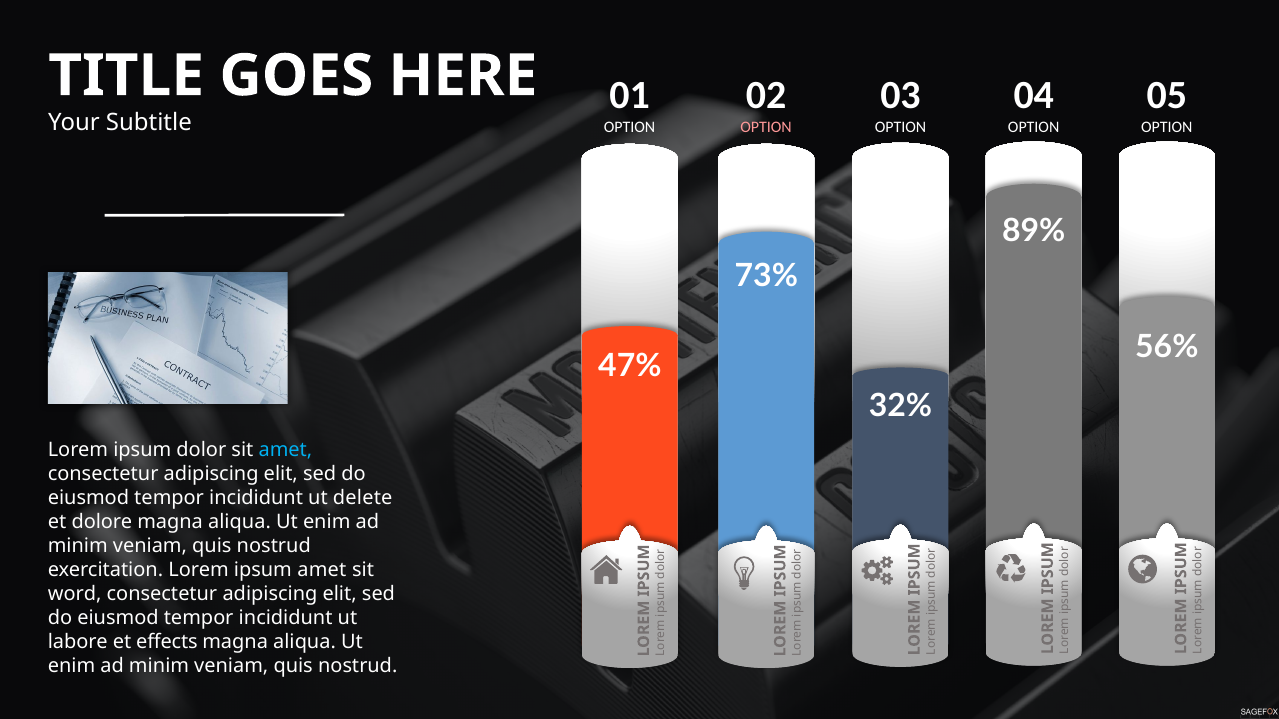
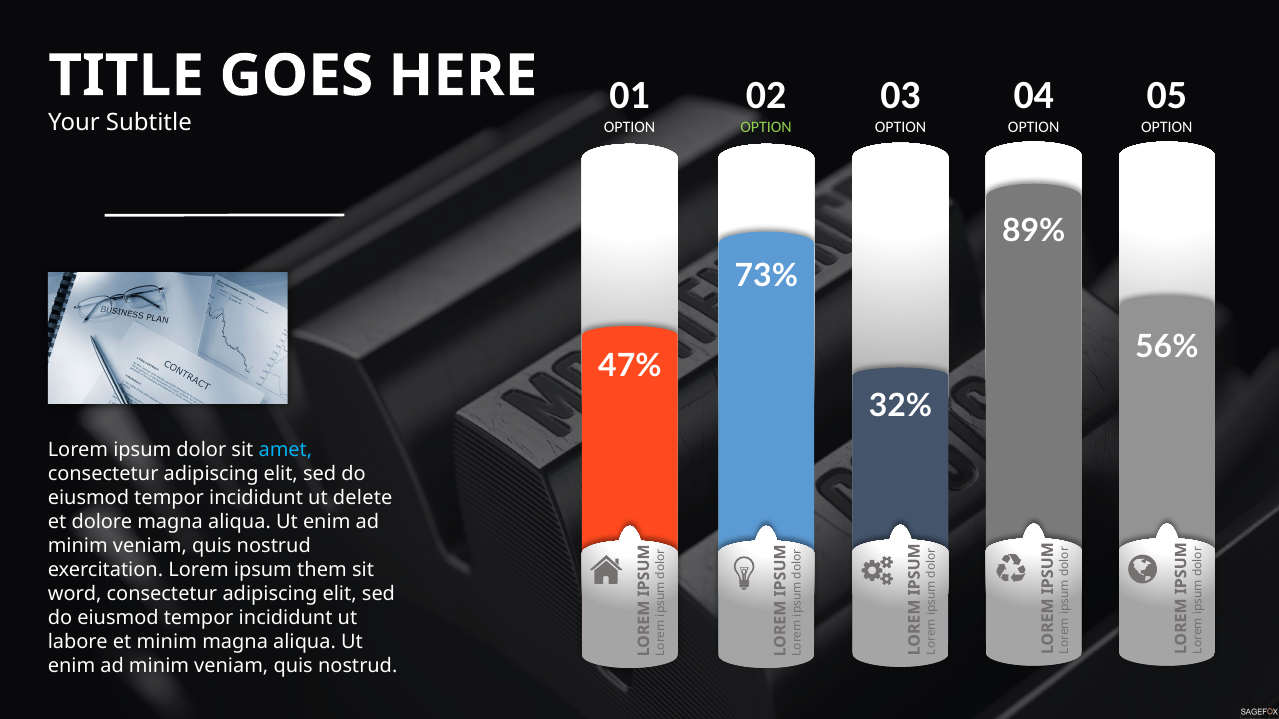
OPTION colour: pink -> light green (766, 127)
ipsum amet: amet -> them (322, 570)
et effects: effects -> minim (167, 642)
